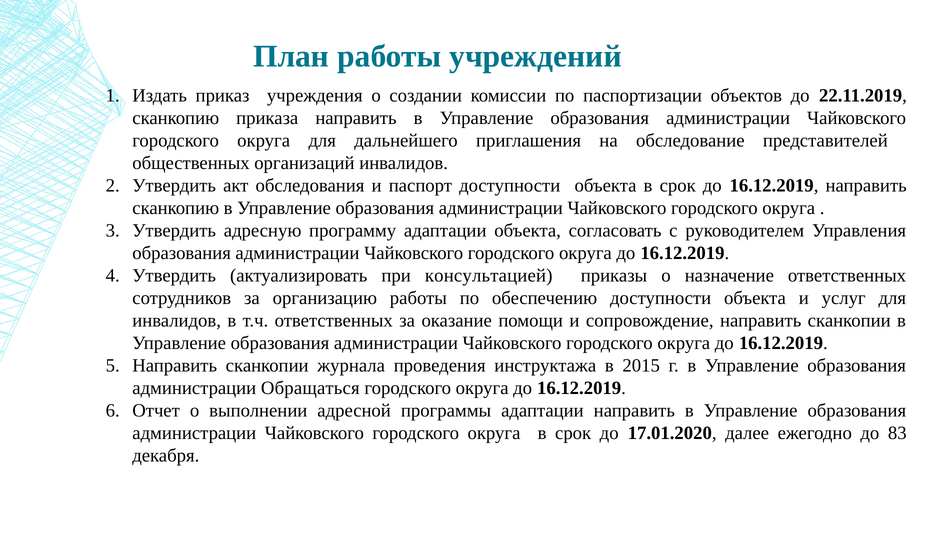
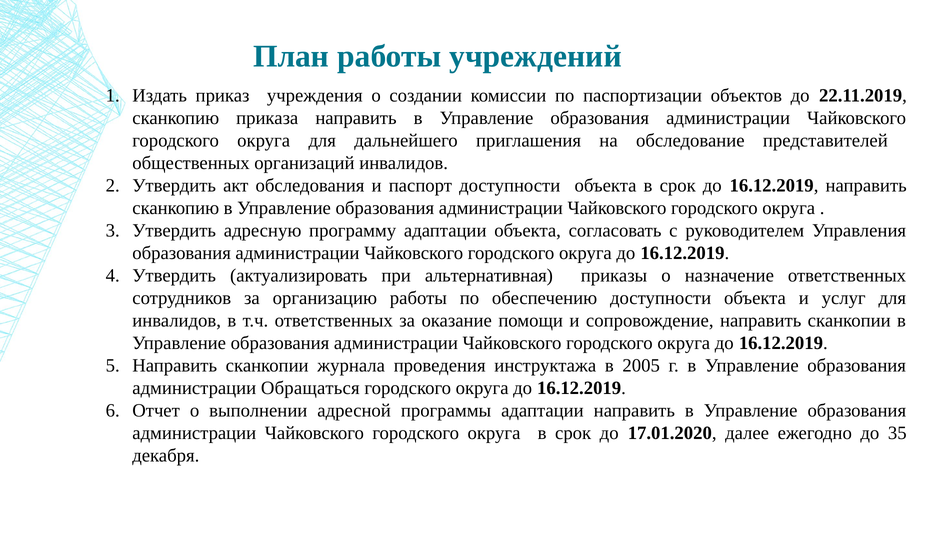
консультацией: консультацией -> альтернативная (489, 275)
2015: 2015 -> 2005 (641, 365)
83: 83 -> 35 (897, 433)
